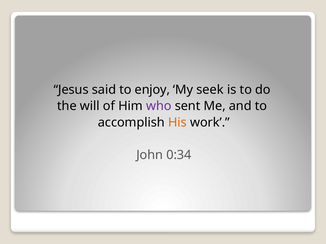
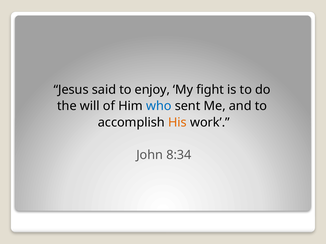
seek: seek -> fight (210, 90)
who colour: purple -> blue (159, 106)
0:34: 0:34 -> 8:34 (179, 155)
